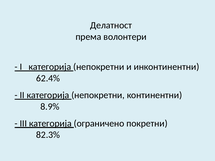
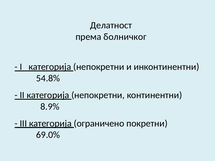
волонтери: волонтери -> болничког (125, 37)
62.4%: 62.4% -> 54.8% (48, 78)
82.3%: 82.3% -> 69.0% (48, 135)
